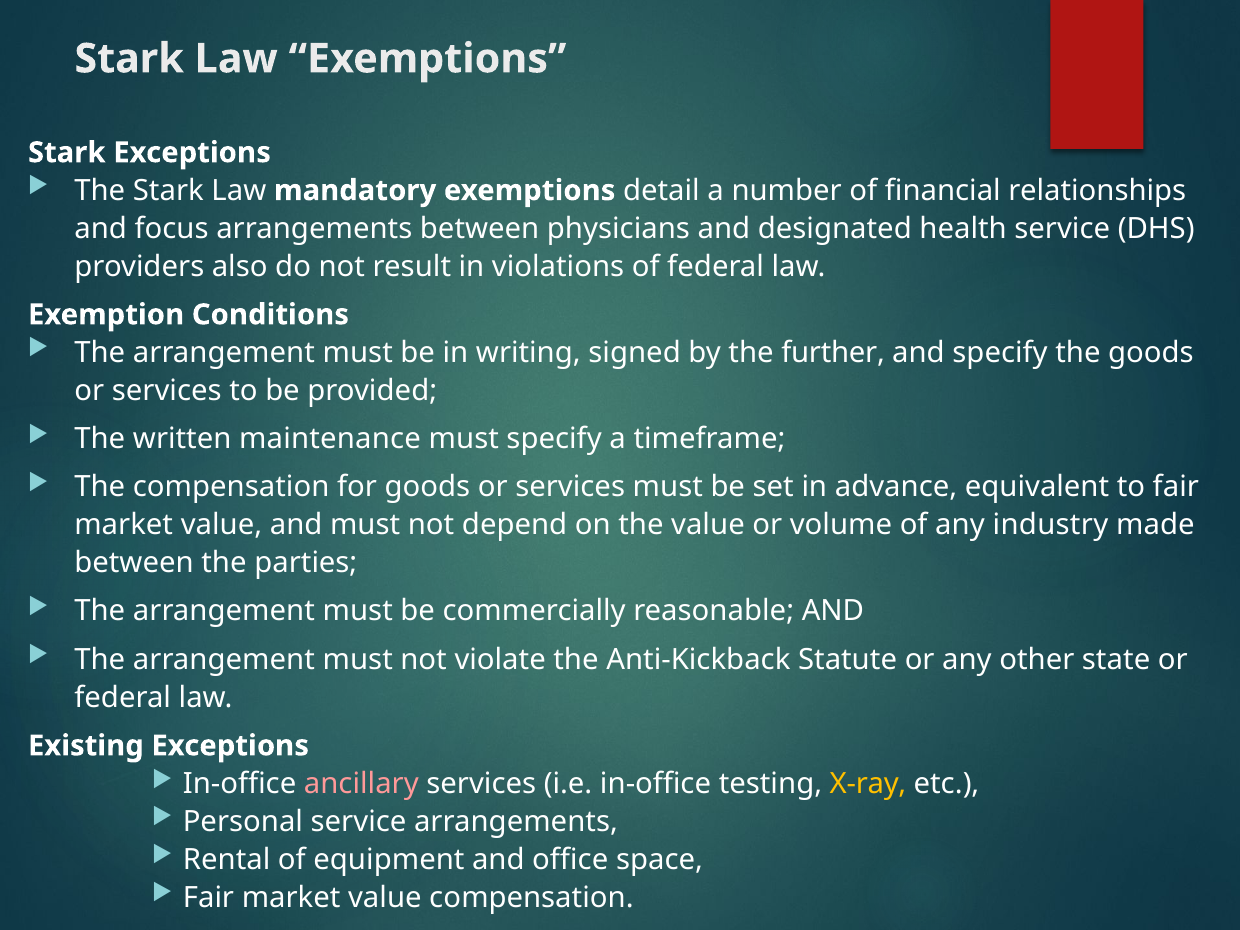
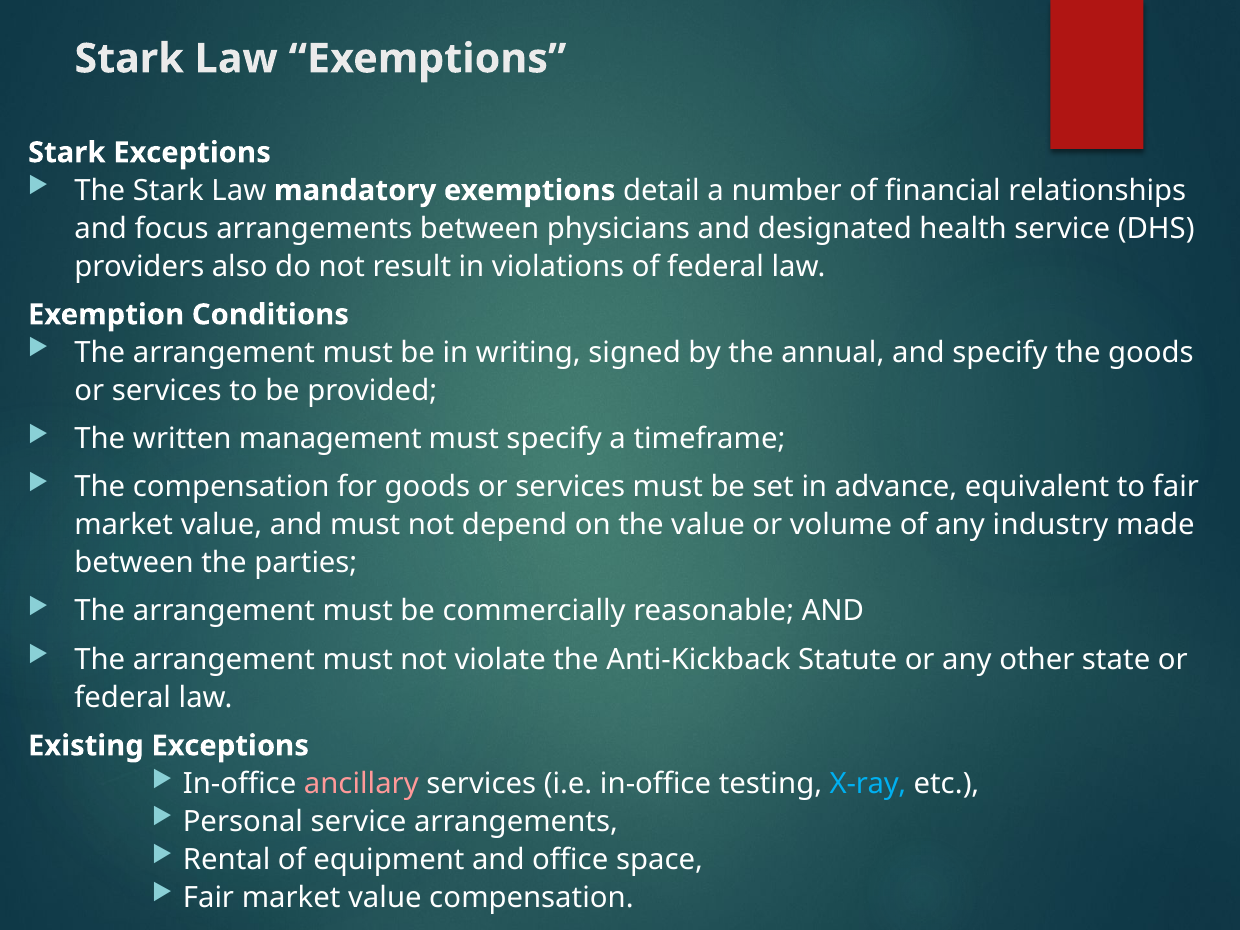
further: further -> annual (833, 353)
maintenance: maintenance -> management (330, 439)
X-ray colour: yellow -> light blue (868, 784)
